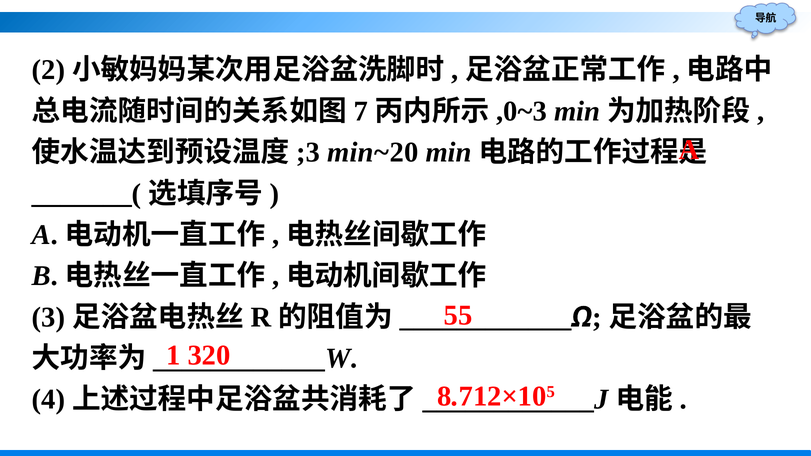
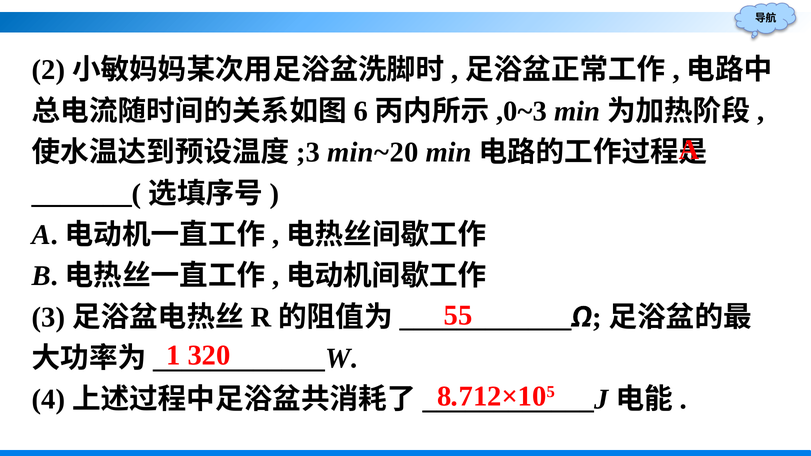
7: 7 -> 6 (361, 111)
